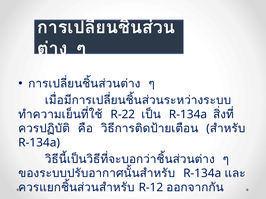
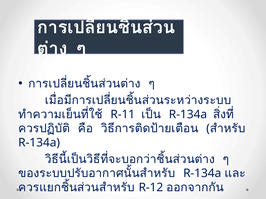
R-22: R-22 -> R-11 (123, 115)
